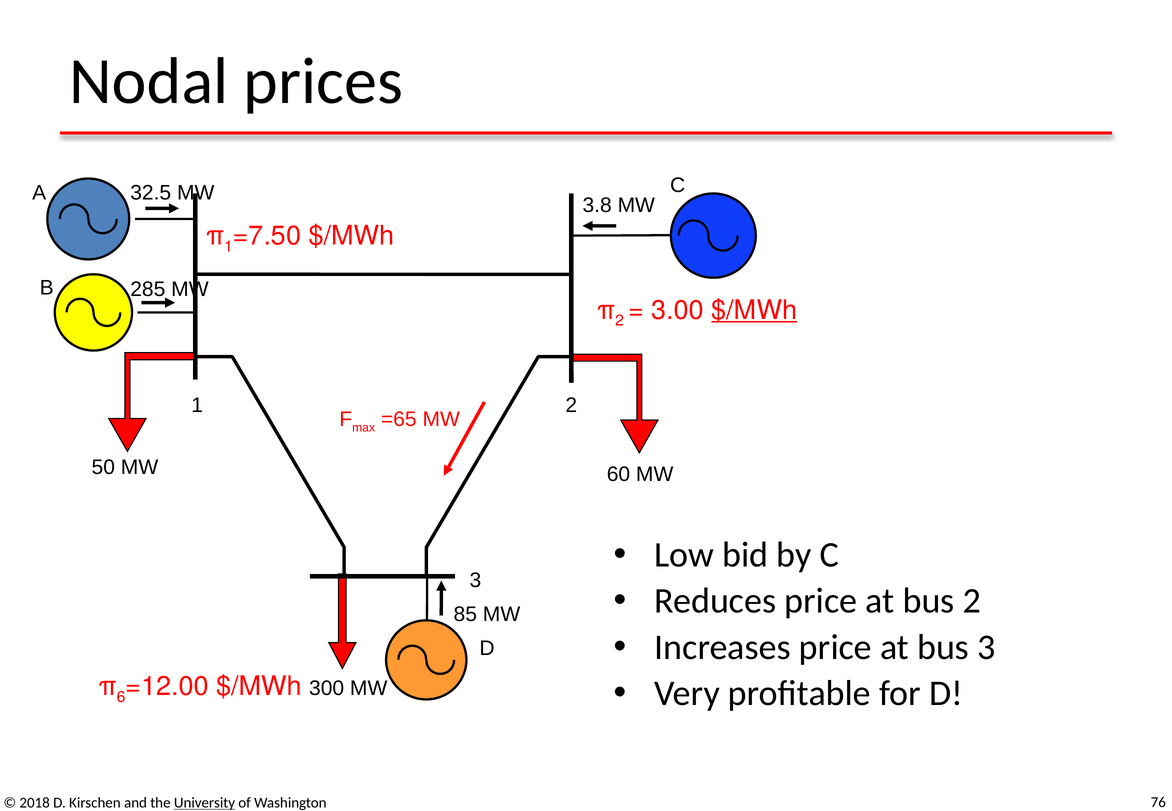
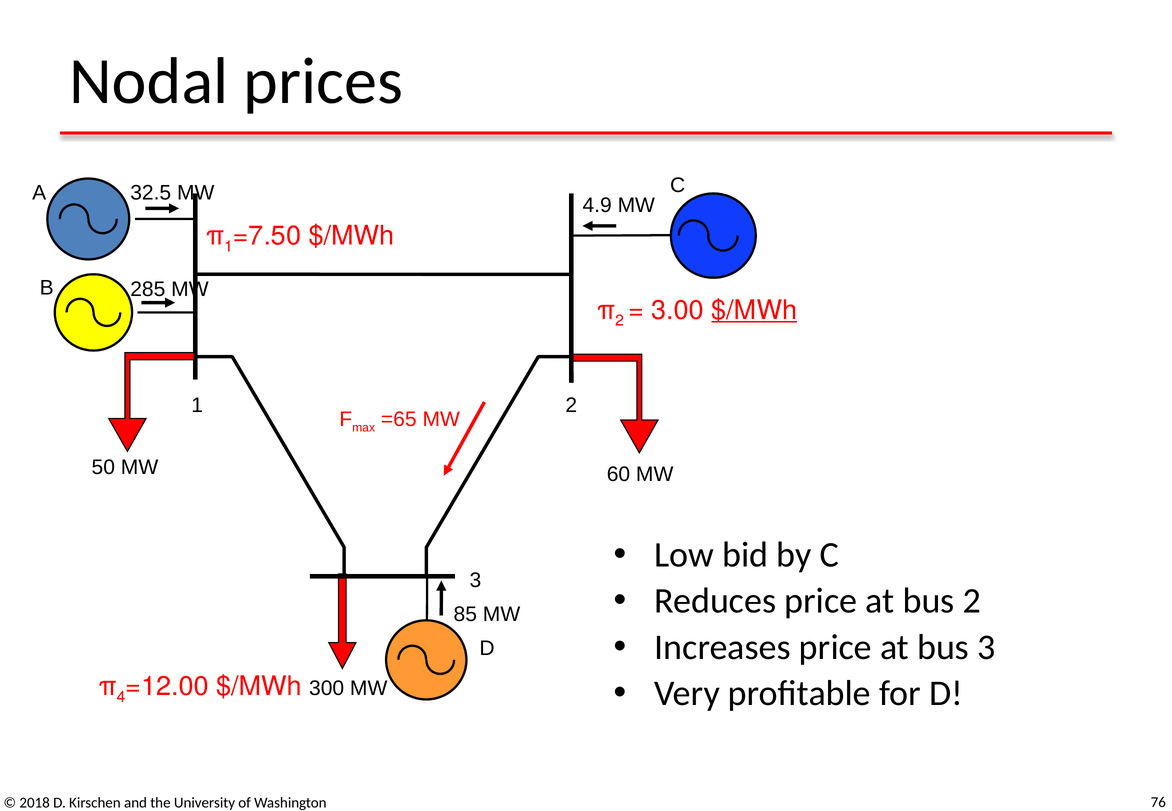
3.8: 3.8 -> 4.9 (597, 205)
6: 6 -> 4 (121, 697)
University underline: present -> none (205, 803)
